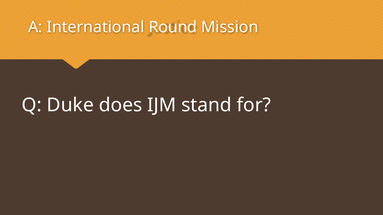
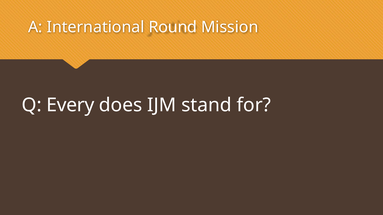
Duke: Duke -> Every (70, 105)
